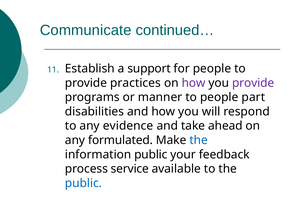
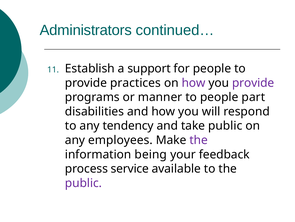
Communicate: Communicate -> Administrators (86, 30)
evidence: evidence -> tendency (128, 125)
take ahead: ahead -> public (225, 125)
formulated: formulated -> employees (120, 140)
the colour: blue -> purple (199, 140)
information public: public -> being (151, 154)
public colour: blue -> purple (83, 182)
